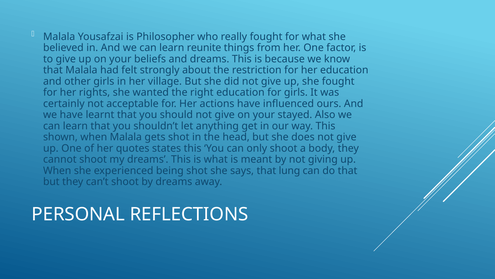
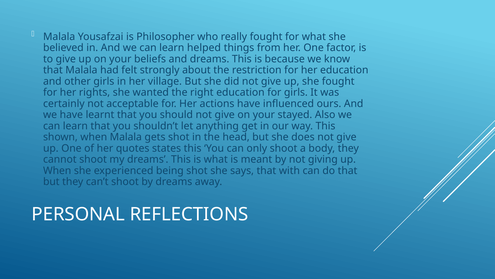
reunite: reunite -> helped (204, 48)
lung: lung -> with (289, 170)
